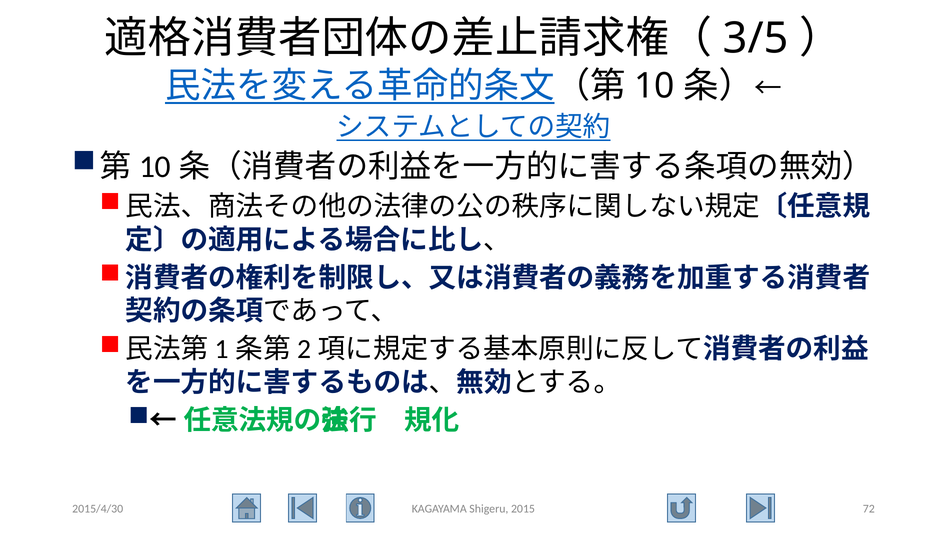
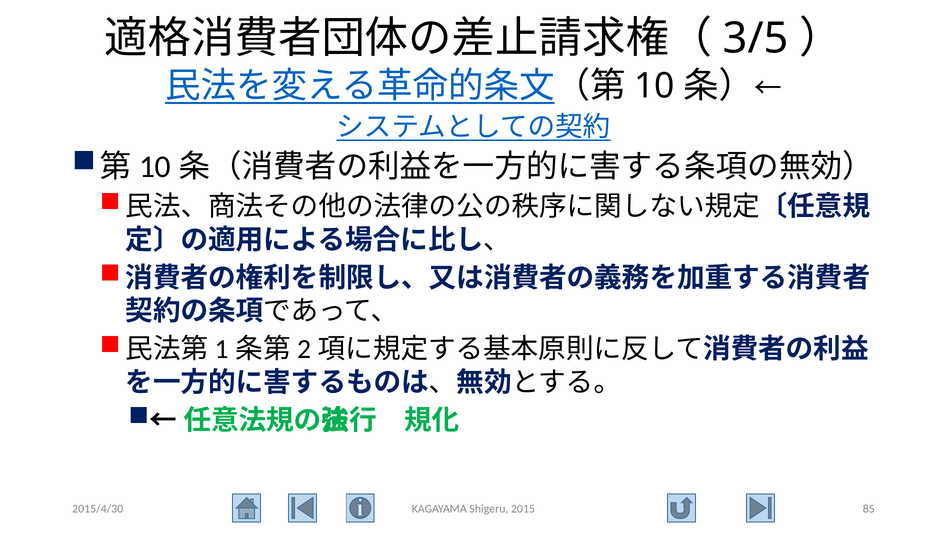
72: 72 -> 85 (869, 509)
